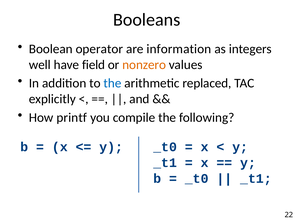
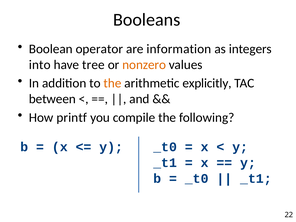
well: well -> into (40, 65)
field: field -> tree (93, 65)
the colour: blue -> orange (112, 83)
replaced: replaced -> explicitly (207, 83)
explicitly: explicitly -> between (52, 99)
